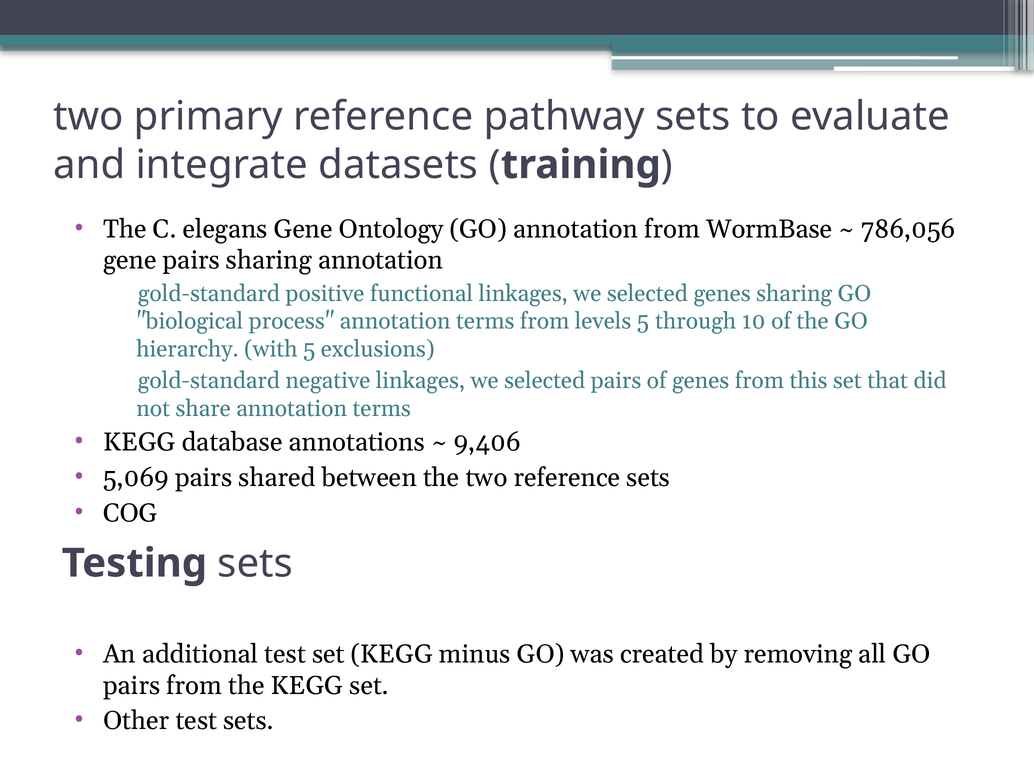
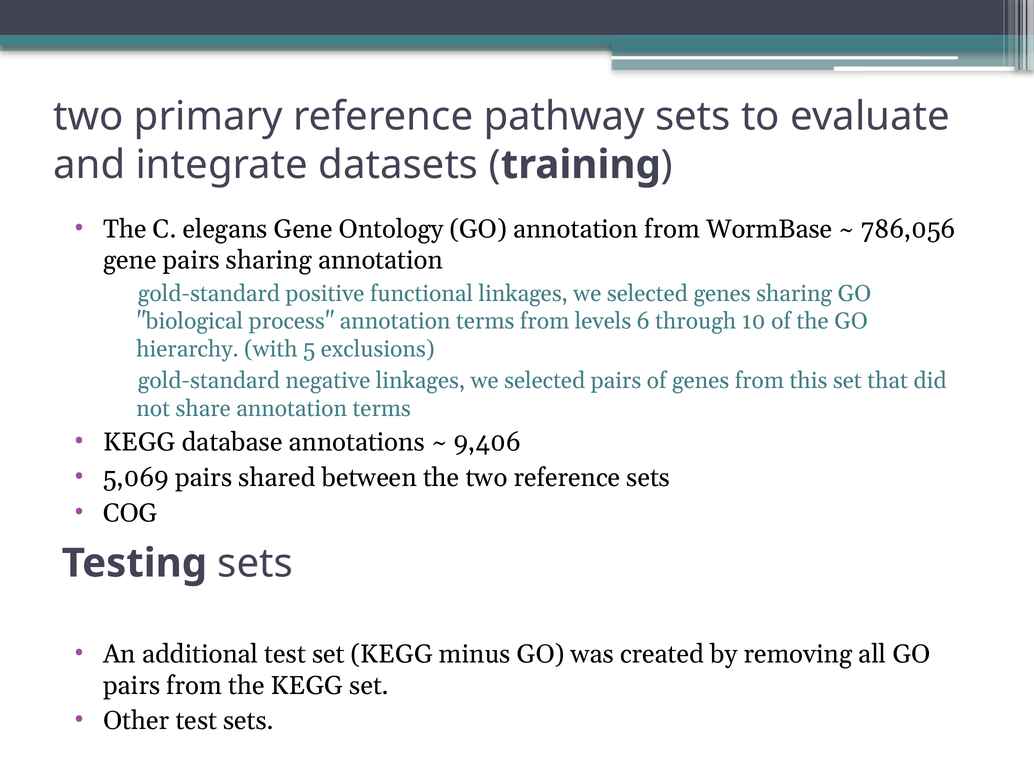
levels 5: 5 -> 6 (643, 321)
